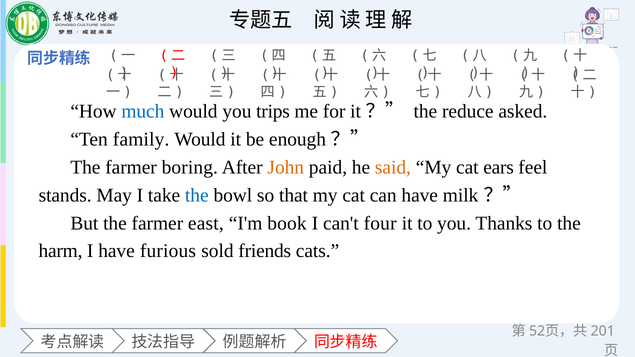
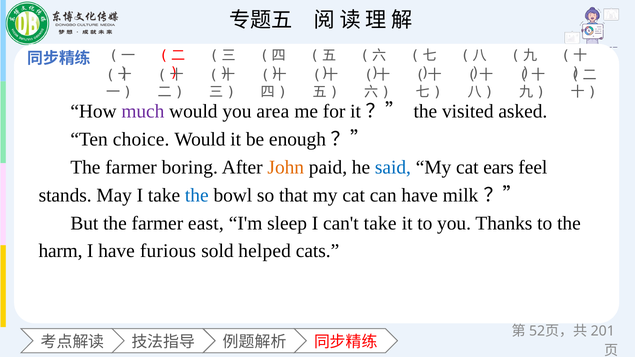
much colour: blue -> purple (143, 112)
trips: trips -> area (273, 112)
reduce: reduce -> visited (468, 112)
family: family -> choice (141, 140)
said colour: orange -> blue (393, 167)
book: book -> sleep (287, 223)
can't four: four -> take (380, 223)
friends: friends -> helped (265, 251)
